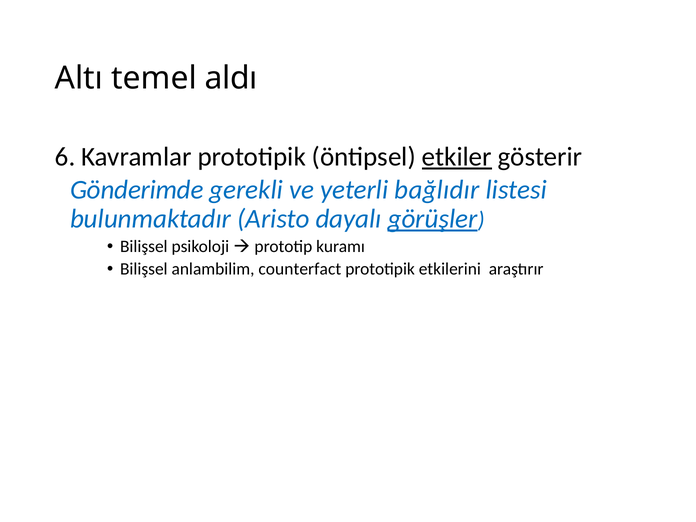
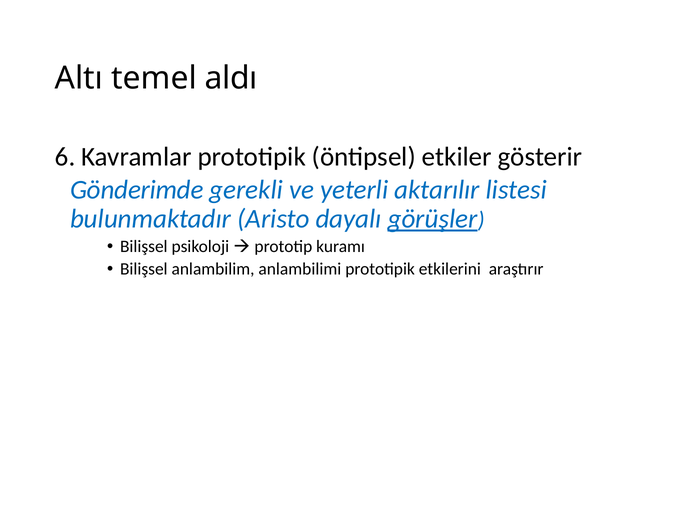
etkiler underline: present -> none (457, 157)
bağlıdır: bağlıdır -> aktarılır (437, 190)
counterfact: counterfact -> anlambilimi (300, 269)
